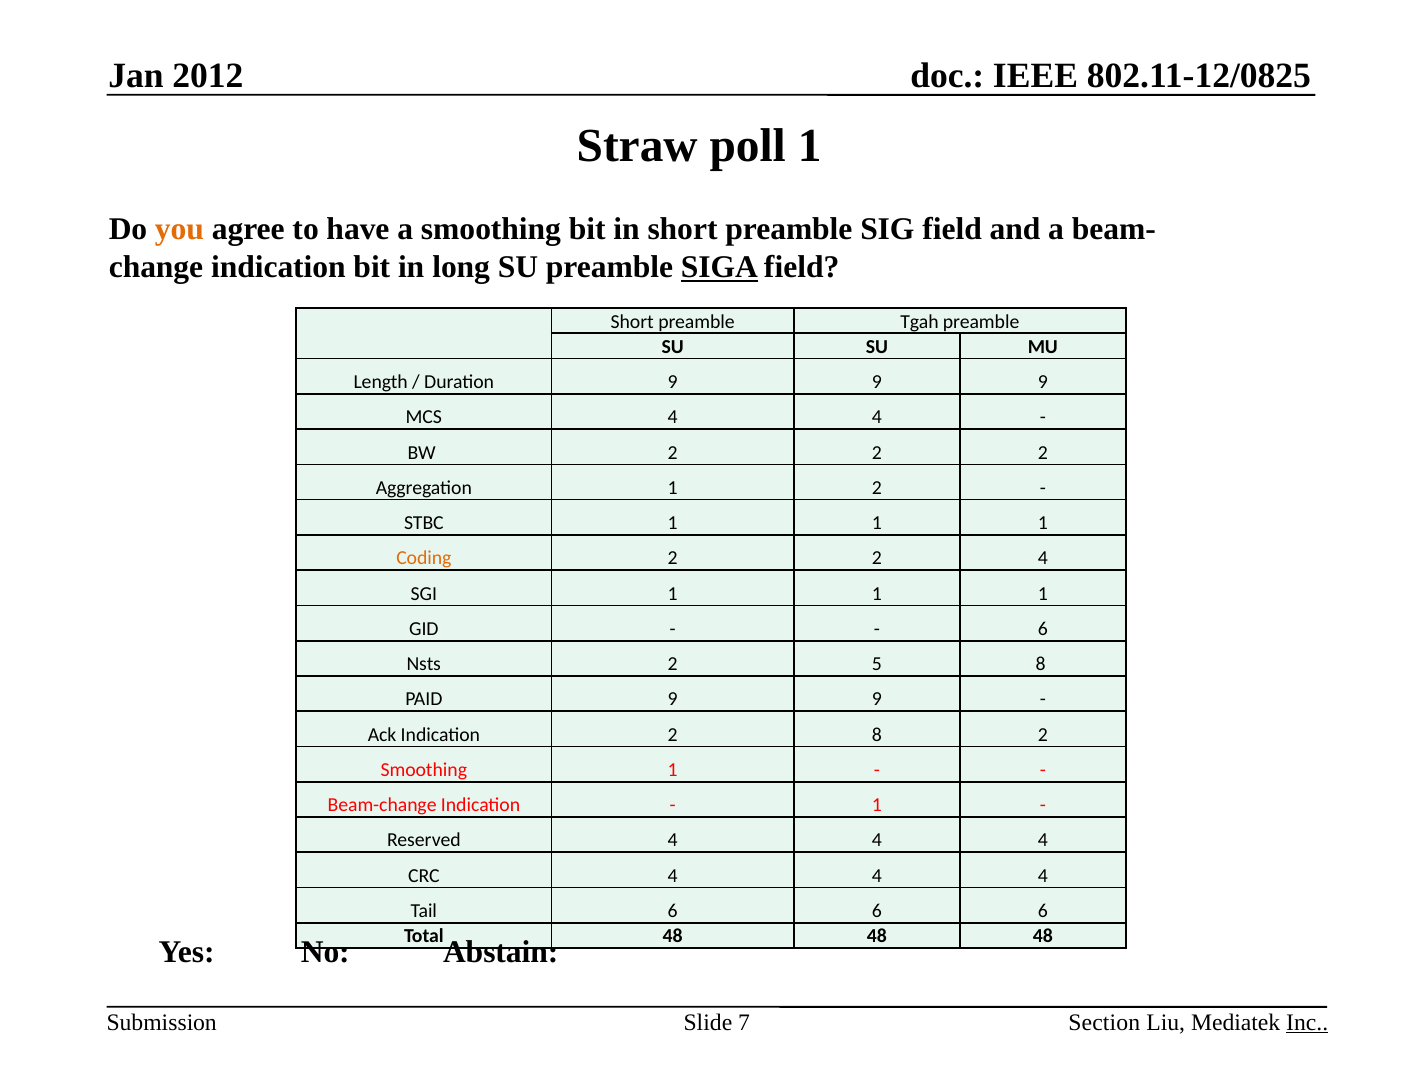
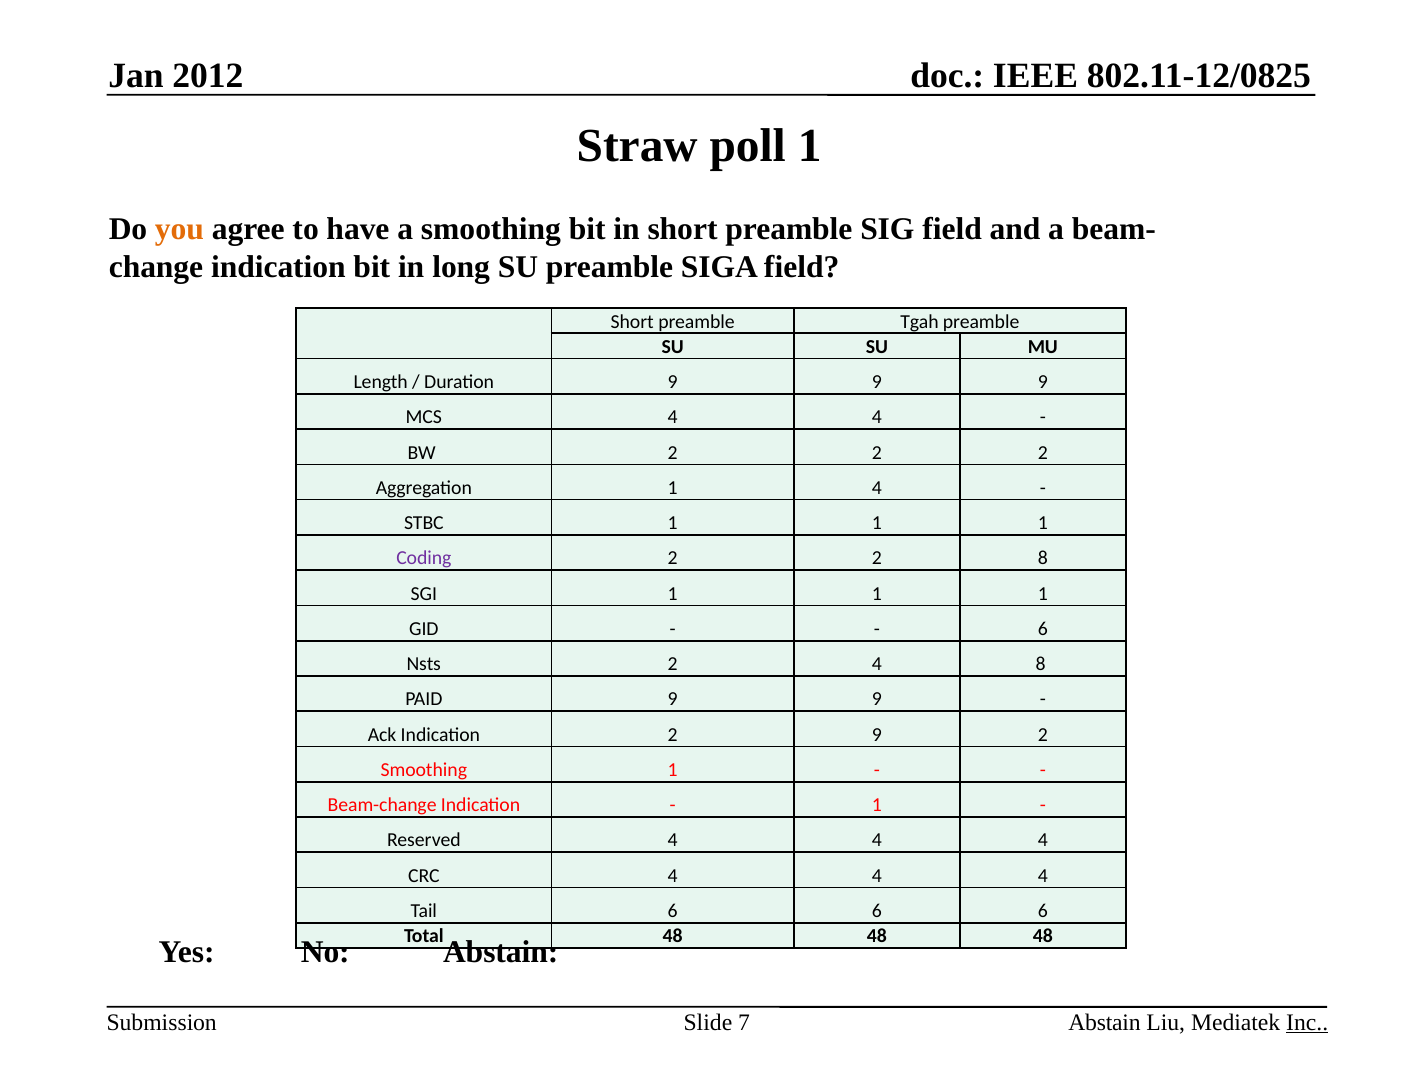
SIGA underline: present -> none (719, 267)
1 2: 2 -> 4 (877, 488)
Coding colour: orange -> purple (424, 559)
2 4: 4 -> 8 (1043, 559)
2 5: 5 -> 4 (877, 664)
2 8: 8 -> 9 (877, 735)
Section: Section -> Abstain (1104, 1023)
